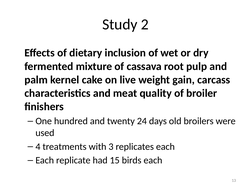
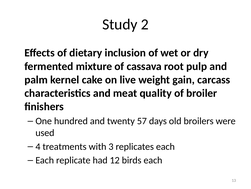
24: 24 -> 57 (142, 121)
15: 15 -> 12 (115, 160)
